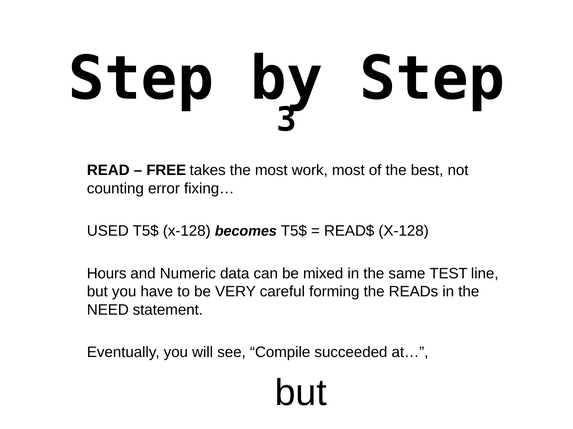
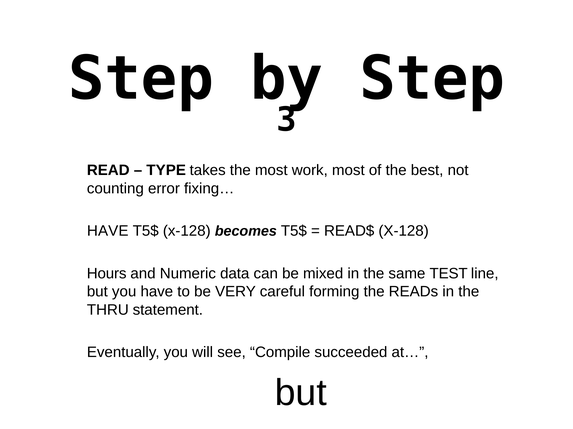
FREE: FREE -> TYPE (166, 171)
USED: USED -> HAVE (108, 231)
NEED: NEED -> THRU (108, 310)
